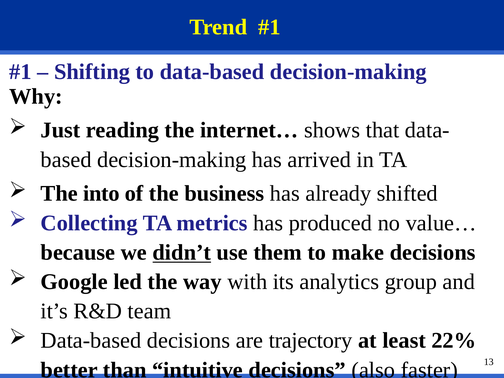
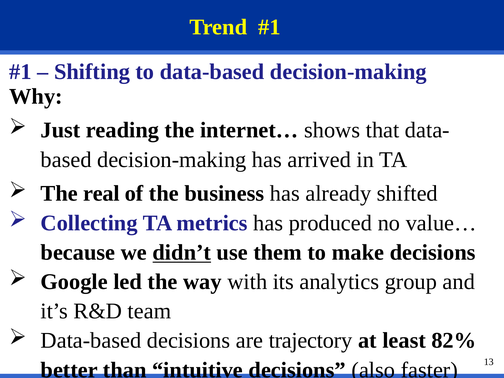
into: into -> real (101, 194)
22%: 22% -> 82% (454, 341)
